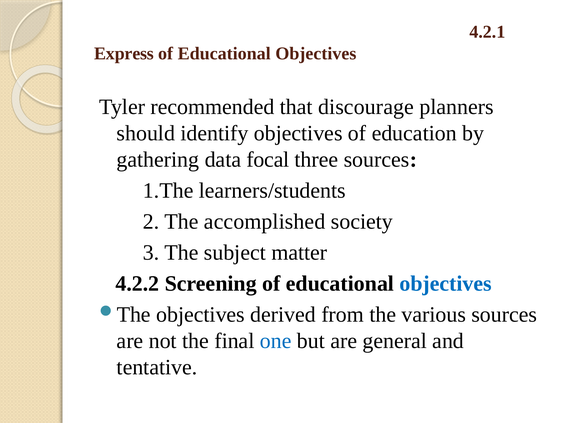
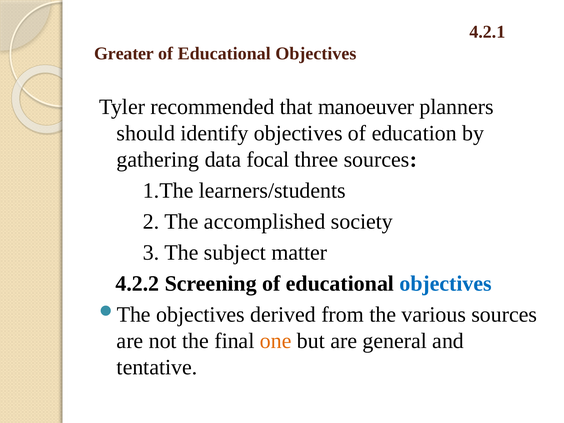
Express: Express -> Greater (124, 53)
discourage: discourage -> manoeuver (366, 107)
one colour: blue -> orange (276, 341)
